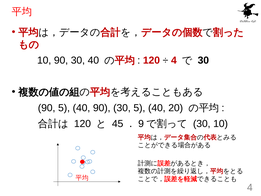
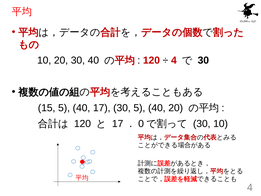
10 90: 90 -> 20 (61, 60)
90: 90 -> 15 (47, 108)
40 90: 90 -> 17 (102, 108)
45: 45 -> 17 (118, 124)
9: 9 -> 0 (141, 124)
